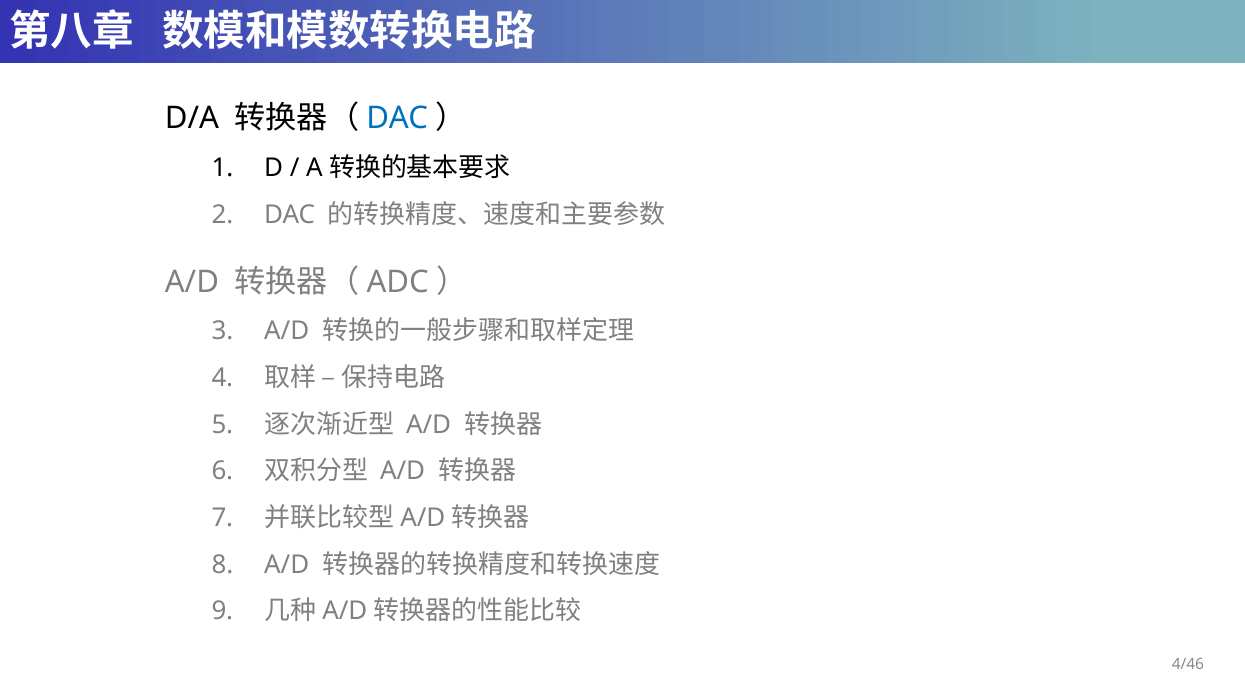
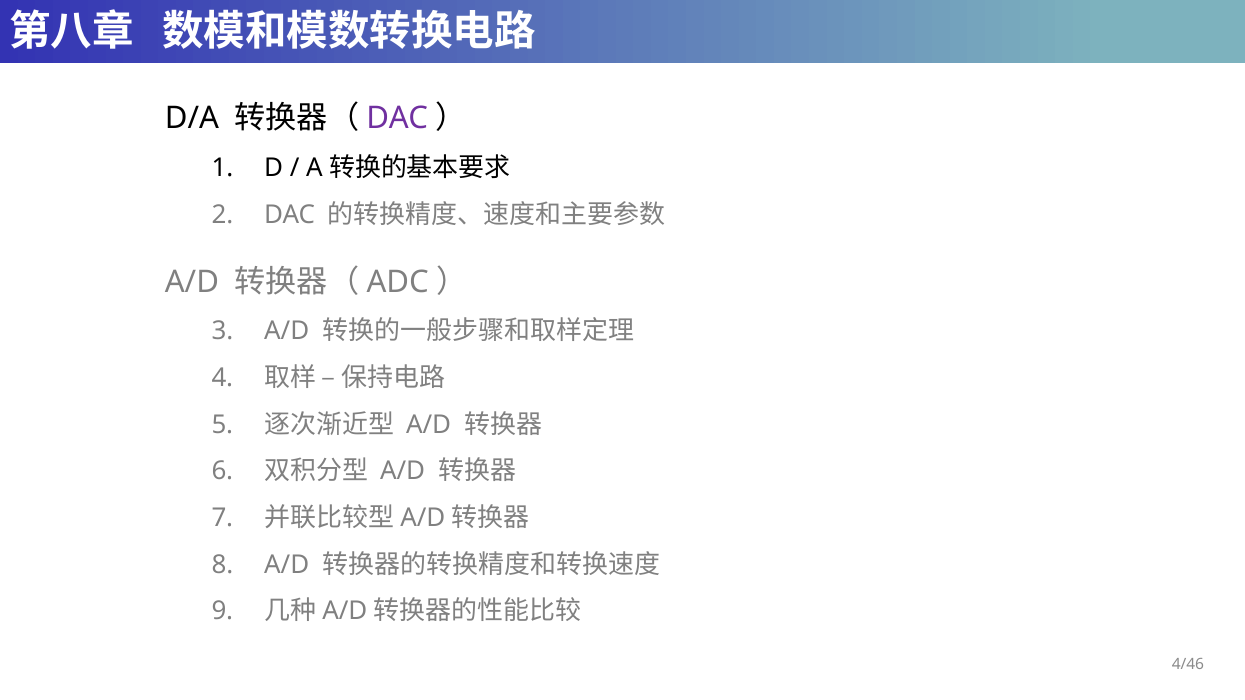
DAC colour: blue -> purple (397, 119)
